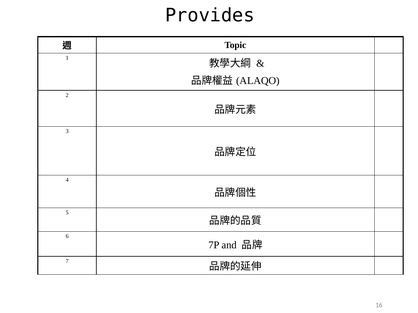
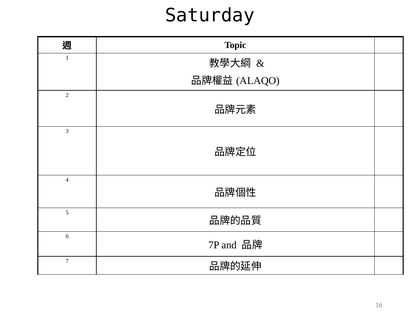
Provides: Provides -> Saturday (210, 15)
